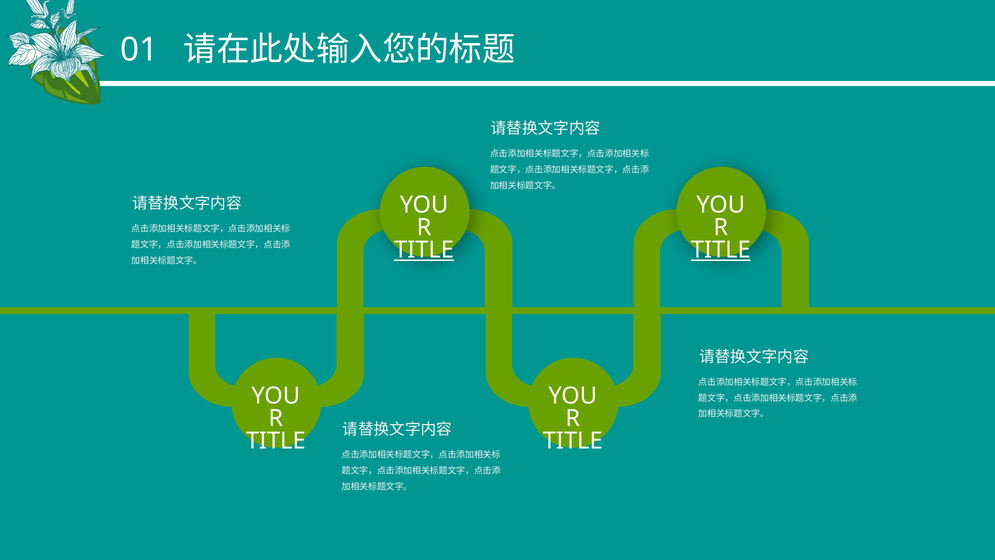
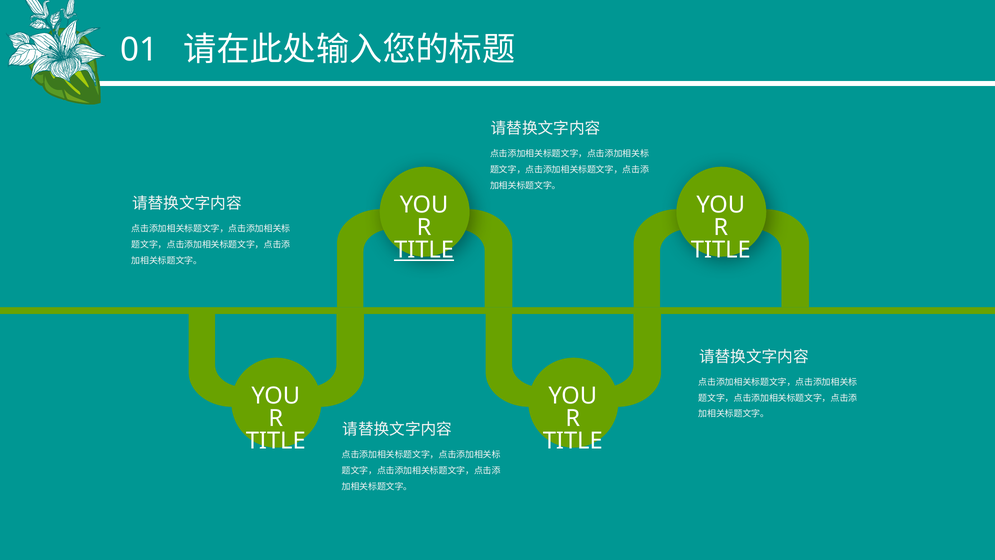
TITLE underline: present -> none (721, 250)
